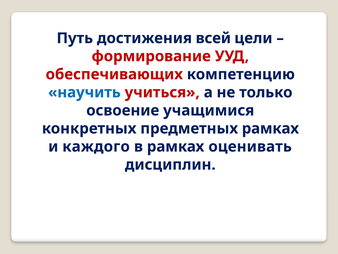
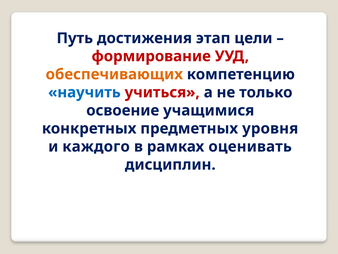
всей: всей -> этап (213, 38)
обеспечивающих colour: red -> orange (114, 74)
предметных рамках: рамках -> уровня (270, 128)
